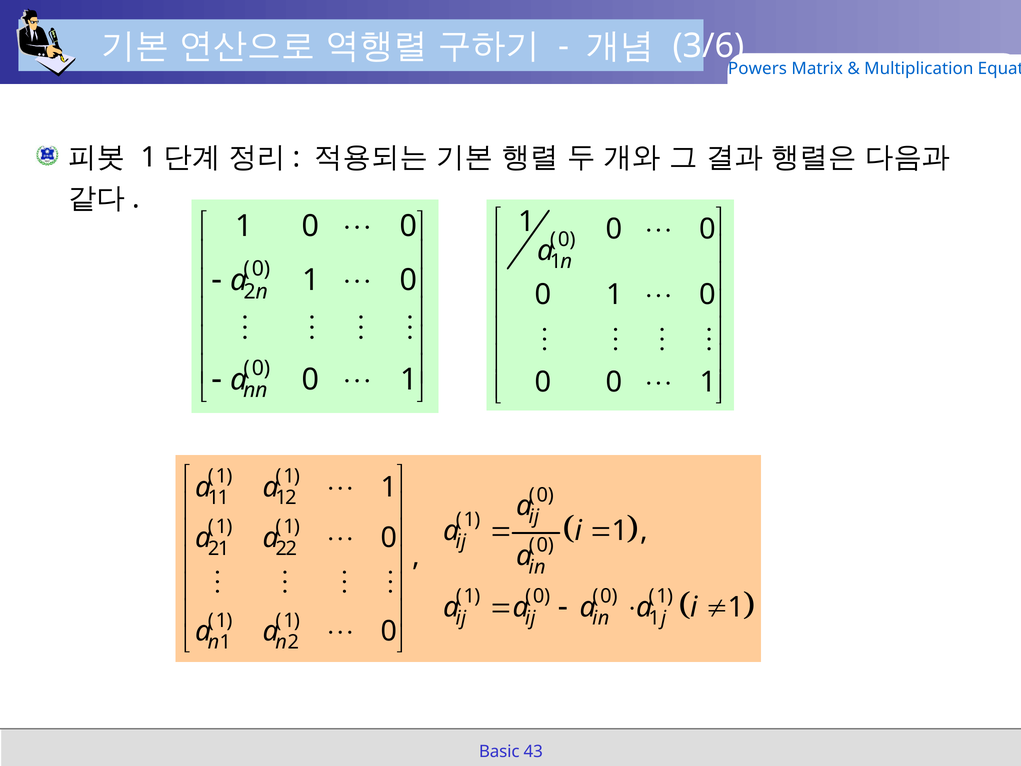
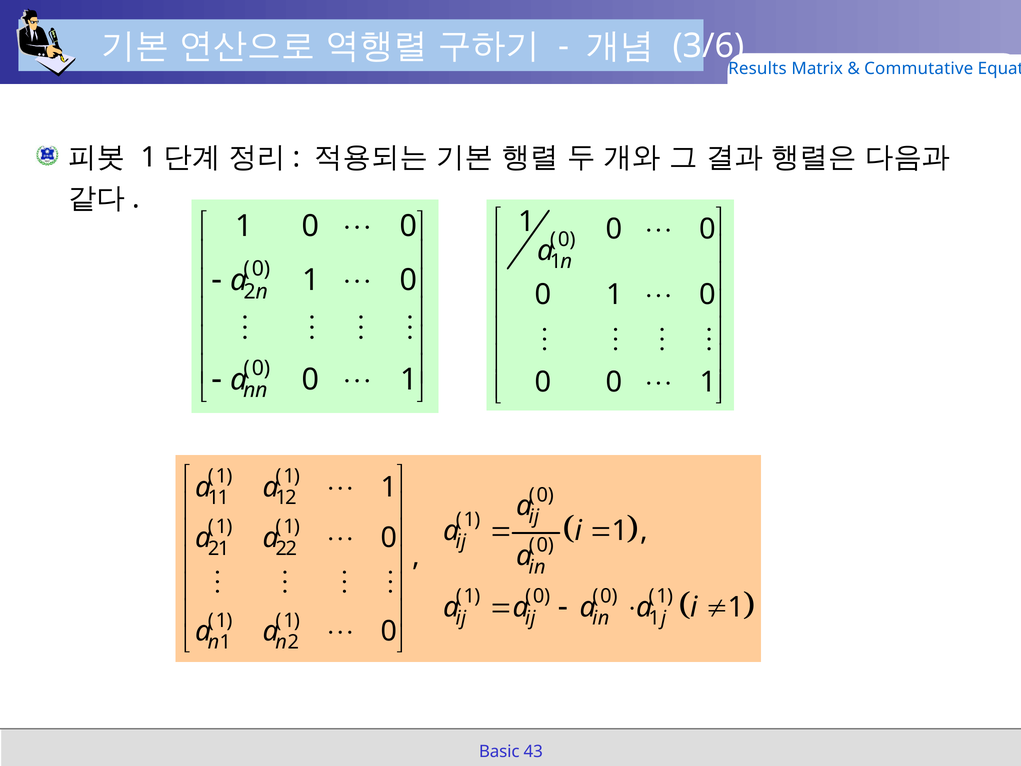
Powers: Powers -> Results (757, 69)
Multiplication: Multiplication -> Commutative (919, 69)
